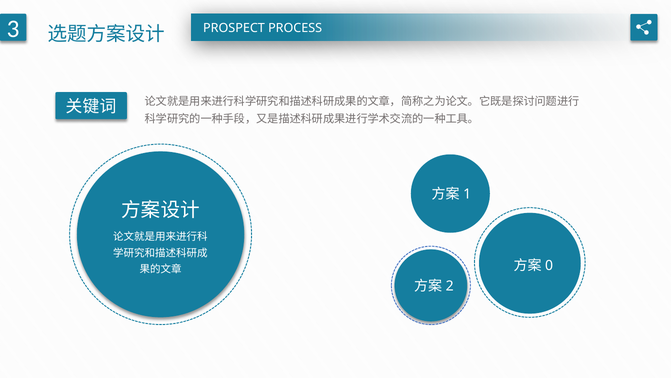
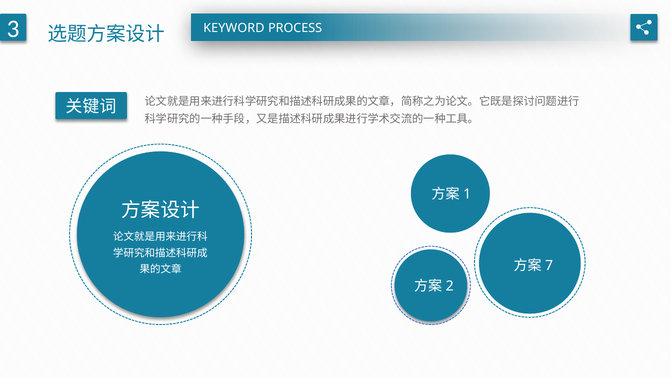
PROSPECT: PROSPECT -> KEYWORD (234, 28)
0: 0 -> 7 (549, 265)
